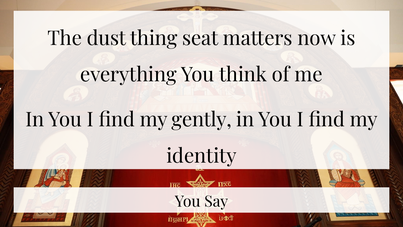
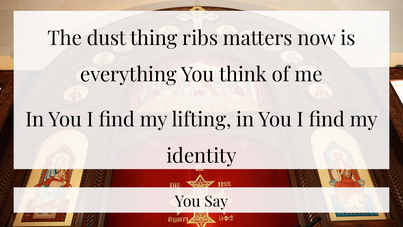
seat: seat -> ribs (200, 38)
gently: gently -> lifting (202, 120)
